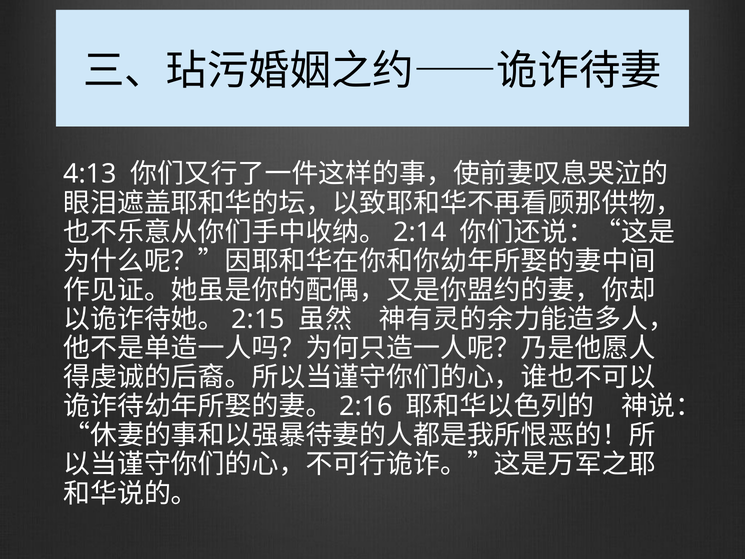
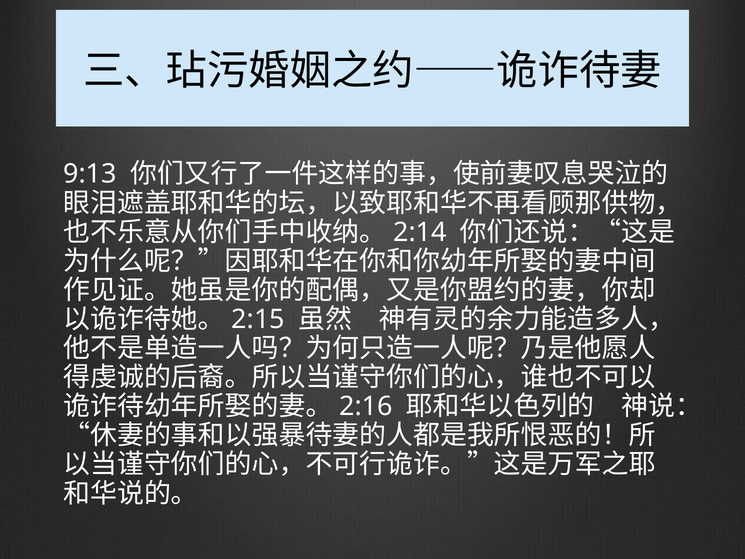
4:13: 4:13 -> 9:13 (90, 174)
